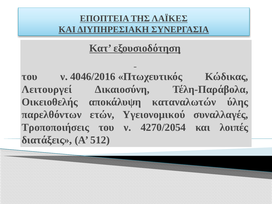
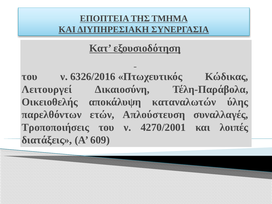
ΛΑΪΚΕΣ: ΛΑΪΚΕΣ -> ΤΜΗΜΑ (170, 19)
4046/2016: 4046/2016 -> 6326/2016 (93, 77)
Υγειονομικού: Υγειονομικού -> Απλούστευση (154, 115)
4270/2054: 4270/2054 -> 4270/2001 (163, 127)
512: 512 -> 609 (100, 140)
